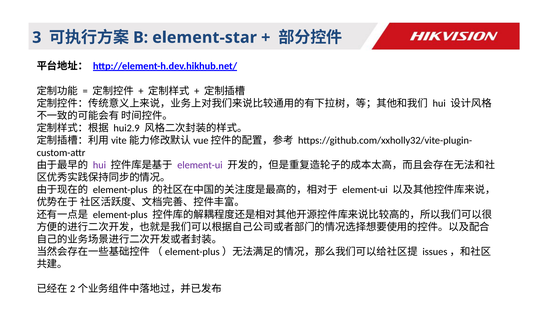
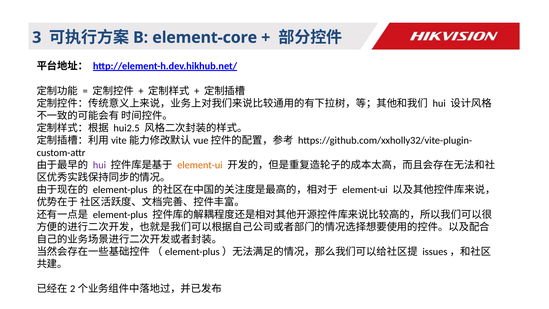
element-star: element-star -> element-core (205, 38)
hui2.9: hui2.9 -> hui2.5 (127, 128)
element-ui colour: purple -> orange (200, 165)
